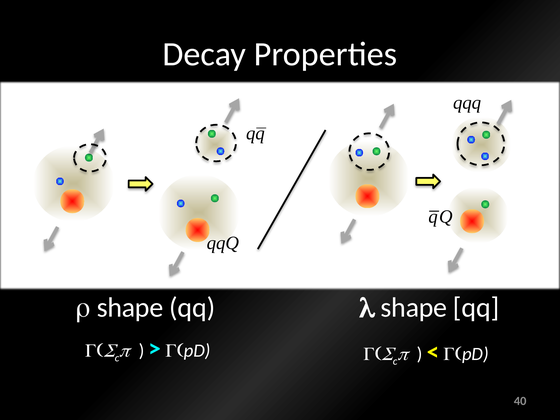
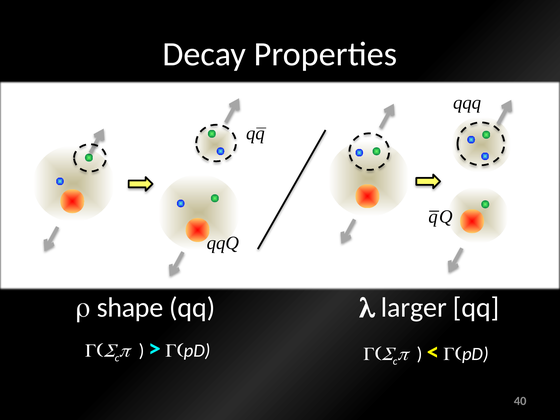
l shape: shape -> larger (414, 308)
